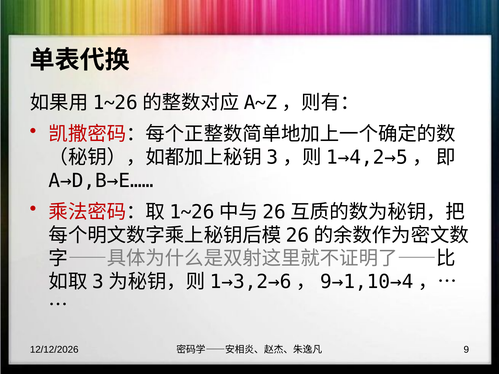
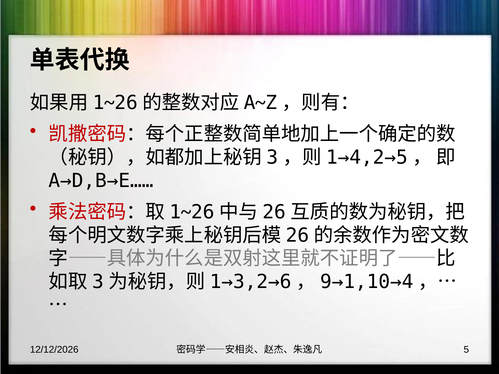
9: 9 -> 5 (466, 350)
